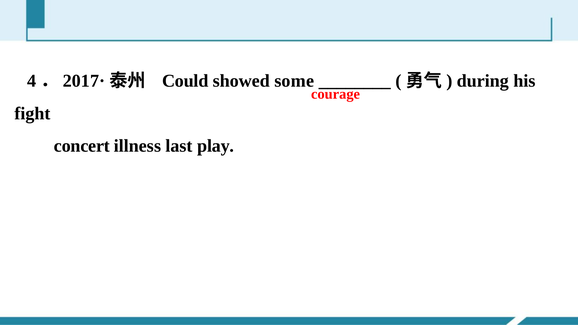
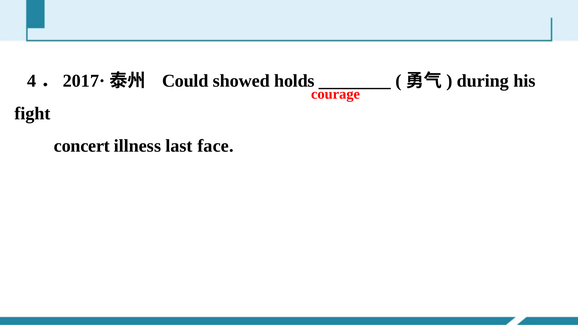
some: some -> holds (294, 81)
play: play -> face (215, 146)
